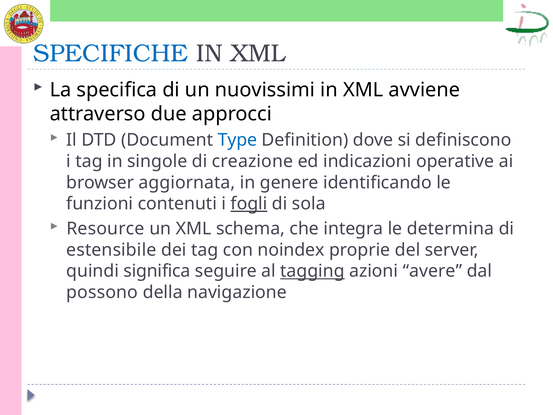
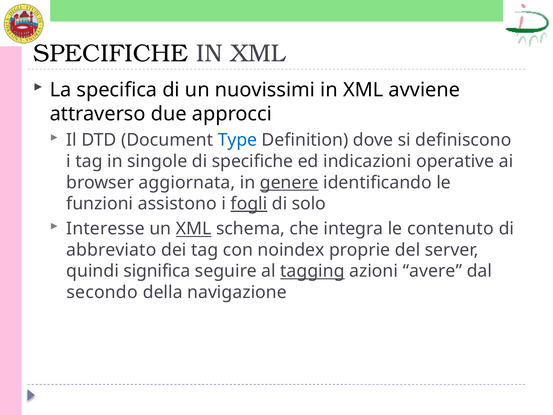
SPECIFICHE colour: blue -> black (111, 53)
di creazione: creazione -> specifiche (253, 161)
genere underline: none -> present (289, 182)
contenuti: contenuti -> assistono (177, 204)
sola: sola -> solo (309, 204)
Resource: Resource -> Interesse (105, 229)
XML underline: none -> present (194, 229)
determina: determina -> contenuto (450, 229)
estensibile: estensibile -> abbreviato (111, 250)
possono: possono -> secondo (102, 292)
